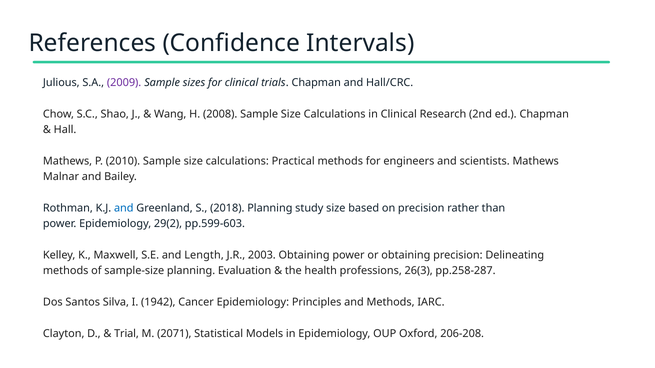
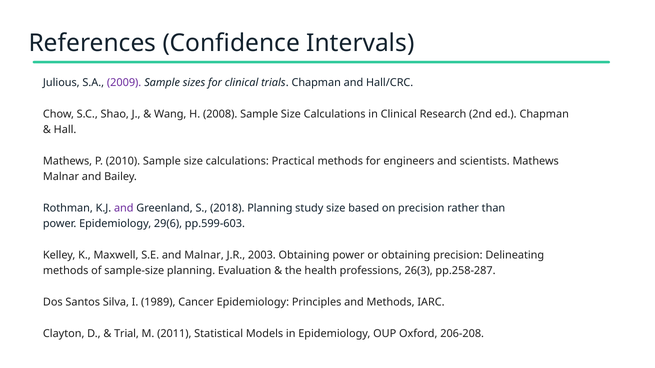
and colour: blue -> purple (124, 208)
29(2: 29(2 -> 29(6 (168, 224)
and Length: Length -> Malnar (204, 256)
1942: 1942 -> 1989 (158, 303)
2071: 2071 -> 2011 (174, 334)
